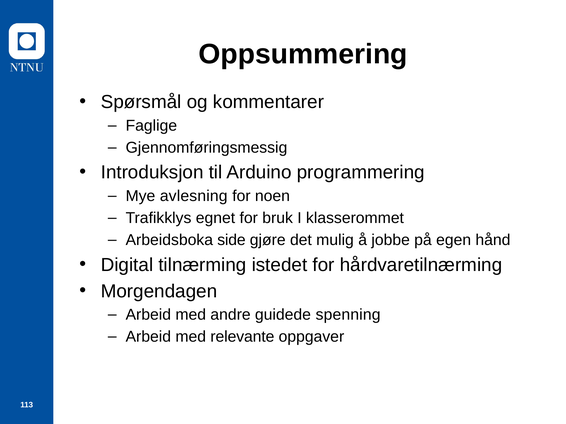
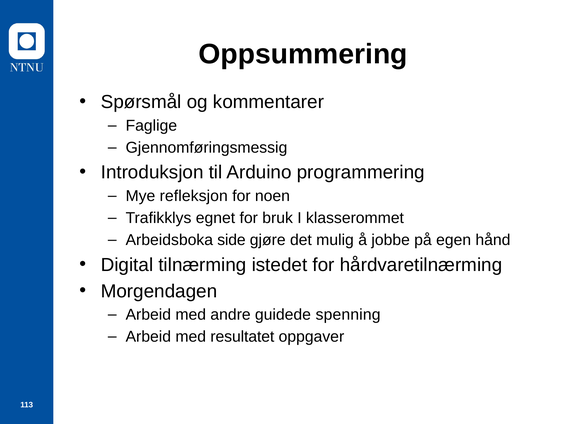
avlesning: avlesning -> refleksjon (194, 196)
relevante: relevante -> resultatet (242, 337)
